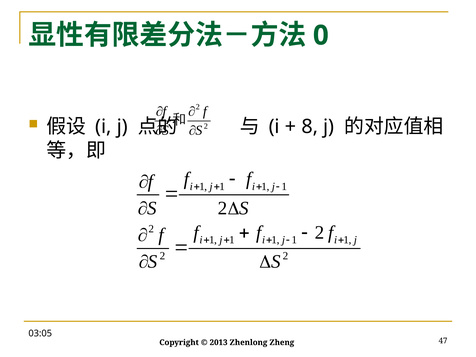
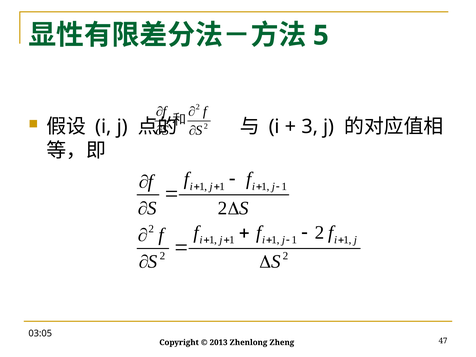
0: 0 -> 5 (321, 35)
8: 8 -> 3 (310, 127)
